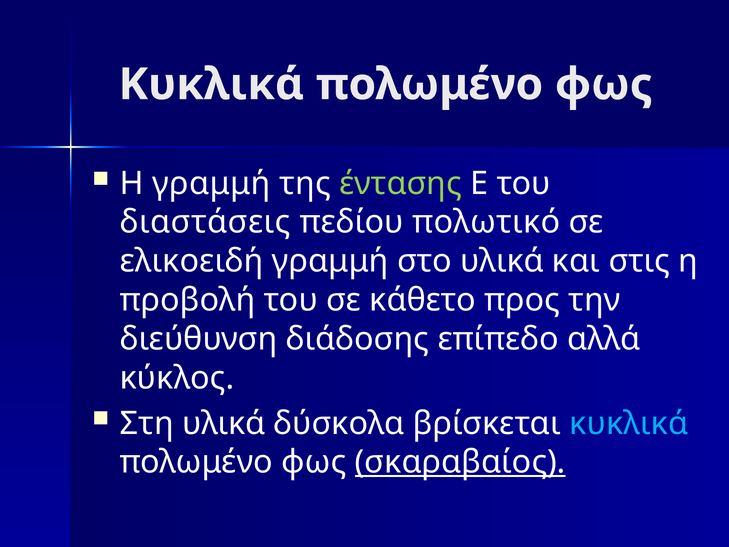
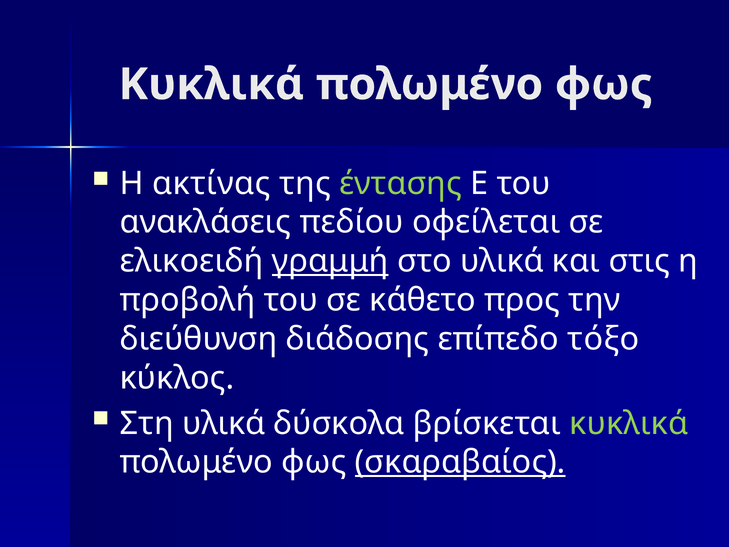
Η γραμμή: γραμμή -> ακτίνας (211, 183)
διαστάσεις: διαστάσεις -> ανακλάσεις (205, 222)
πολωτικό: πολωτικό -> οφείλεται (486, 222)
γραμμή underline: none -> present (330, 261)
αλλά: αλλά -> τόξο (603, 339)
κυκλικά colour: light blue -> light green (629, 423)
